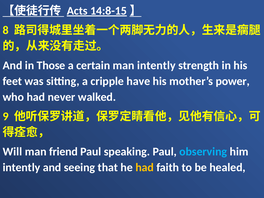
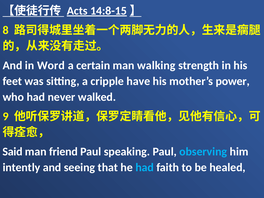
Those: Those -> Word (51, 66)
man intently: intently -> walking (156, 66)
Will: Will -> Said (13, 152)
had colour: yellow -> light blue (145, 167)
